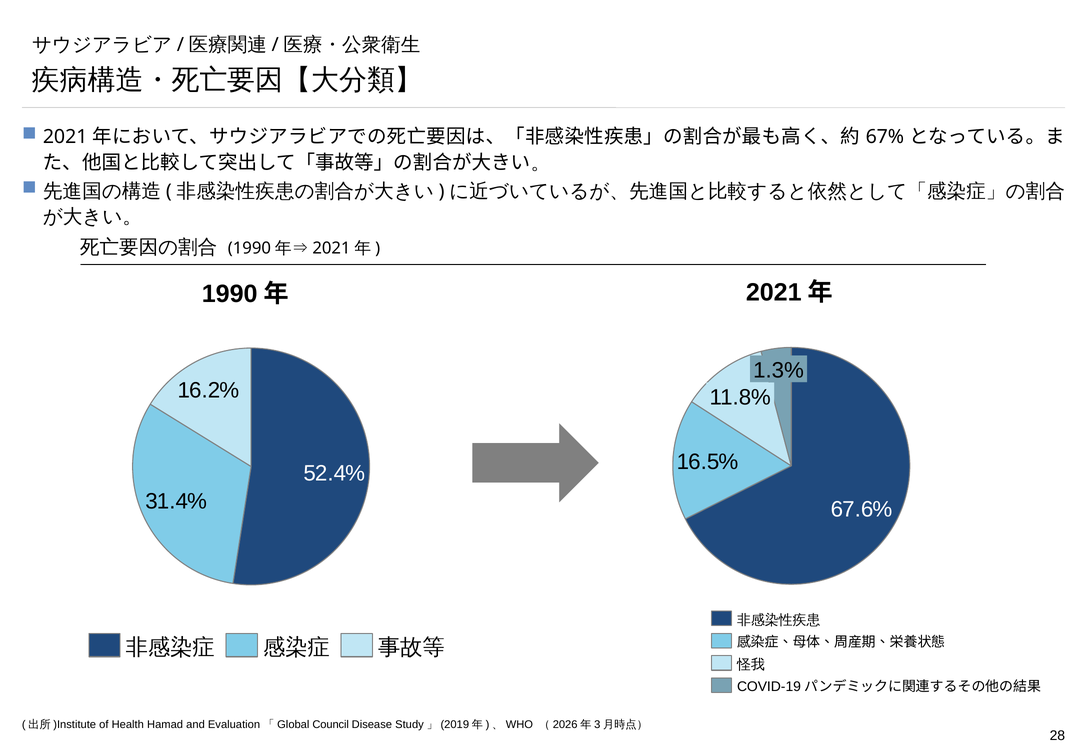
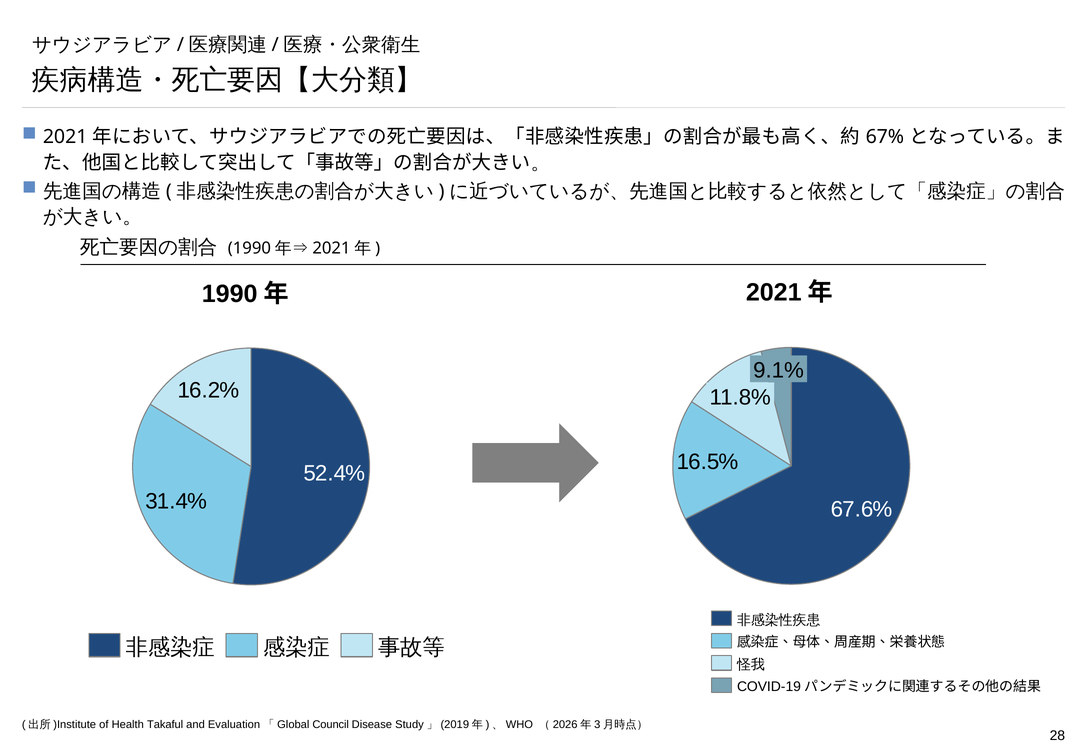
1.3%: 1.3% -> 9.1% (779, 371)
Hamad: Hamad -> Takaful (165, 725)
